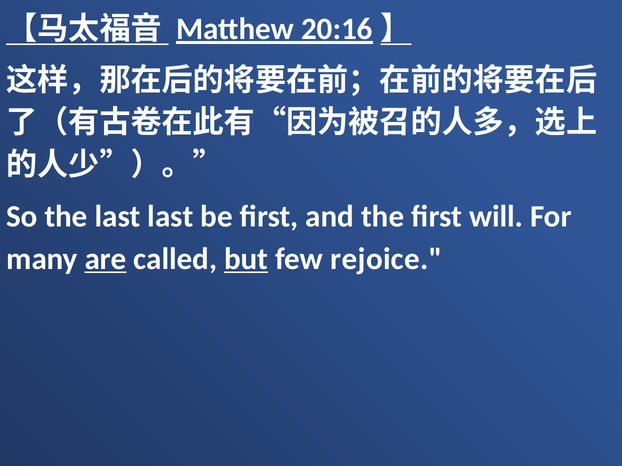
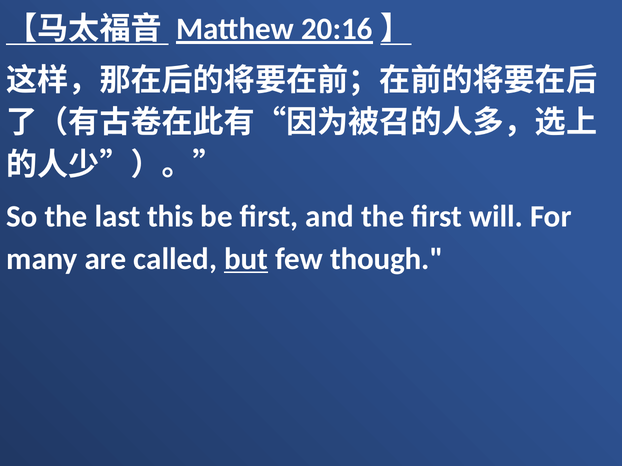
last last: last -> this (171, 217)
are underline: present -> none (106, 259)
rejoice: rejoice -> though (387, 259)
